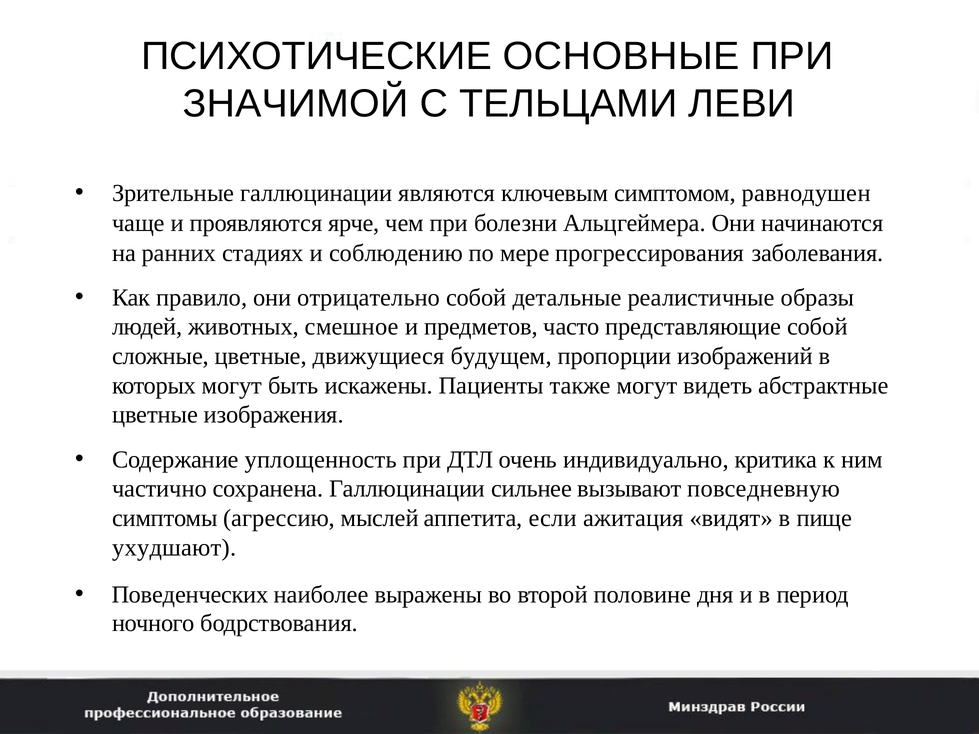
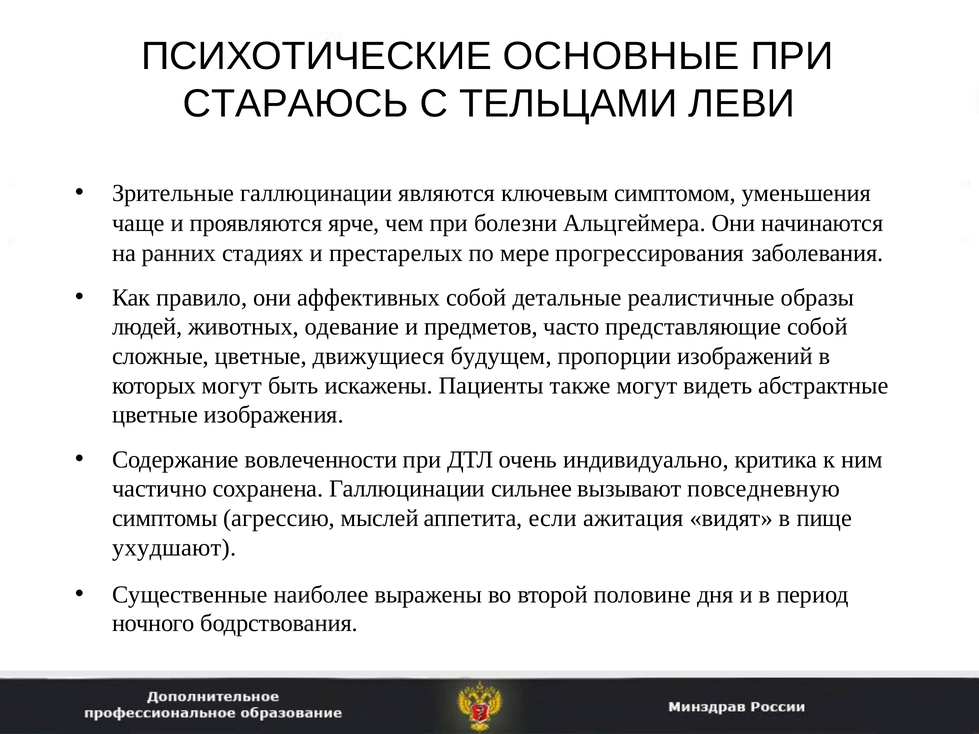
ЗНАЧИМОЙ: ЗНАЧИМОЙ -> СТАРАЮСЬ (296, 104)
равнодушен: равнодушен -> уменьшения (806, 193)
соблюдению: соблюдению -> престарелых (396, 253)
отрицательно: отрицательно -> аффективных (369, 298)
смешное: смешное -> одевание (352, 327)
уплощенность: уплощенность -> вовлеченности (321, 460)
Поведенческих: Поведенческих -> Существенные (190, 595)
